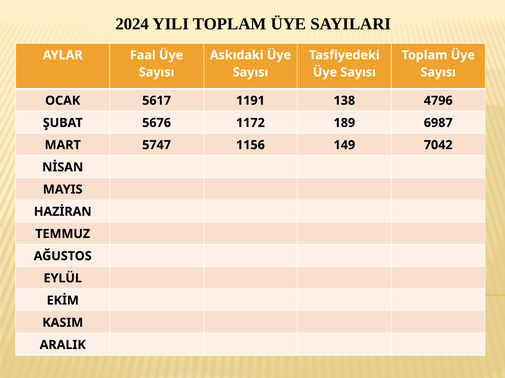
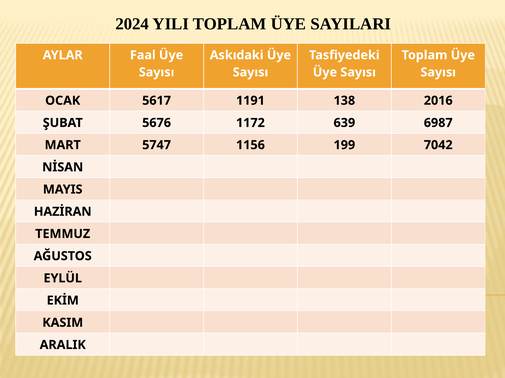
4796: 4796 -> 2016 (438, 101)
189: 189 -> 639 (344, 123)
149: 149 -> 199 (344, 145)
